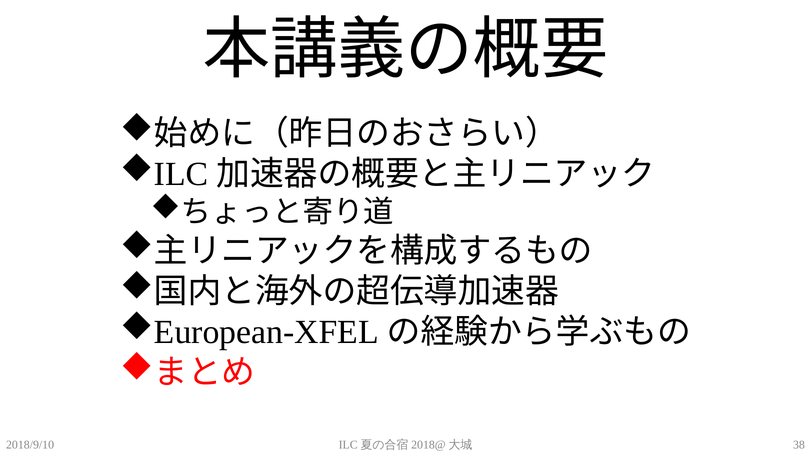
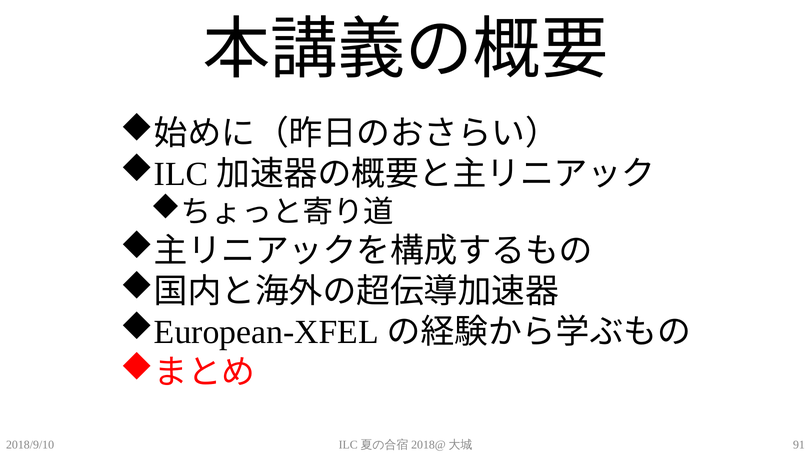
38: 38 -> 91 (799, 445)
